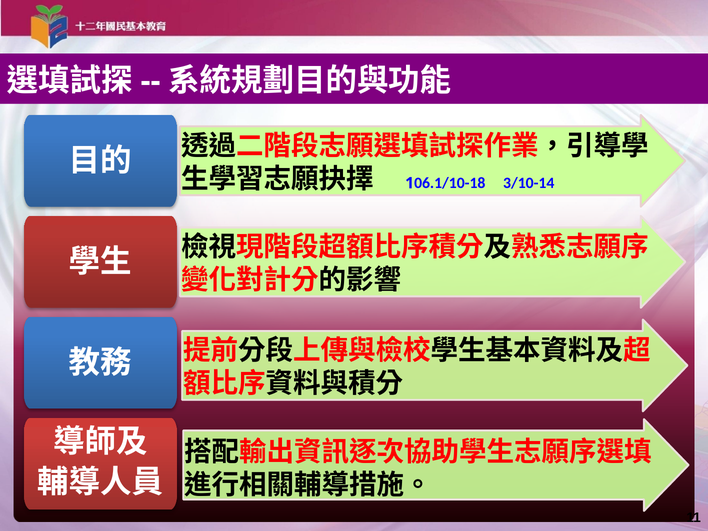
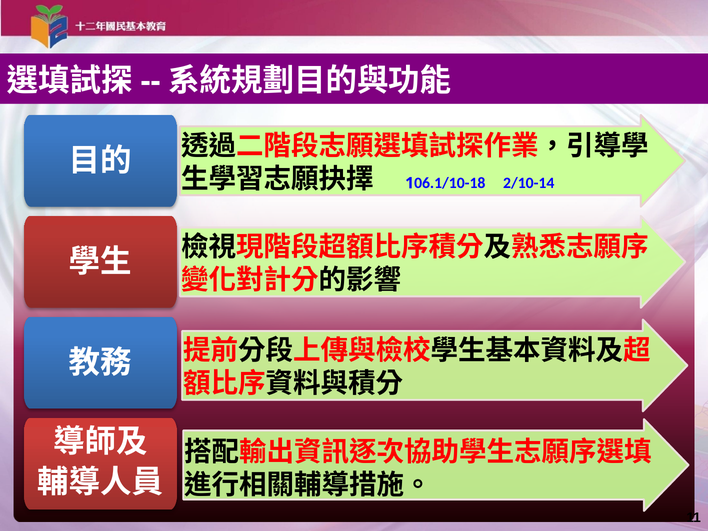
3/10-14: 3/10-14 -> 2/10-14 (529, 183)
